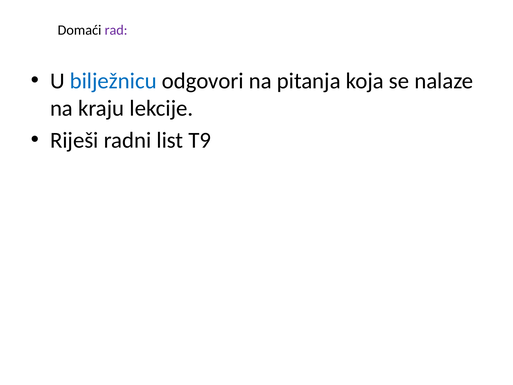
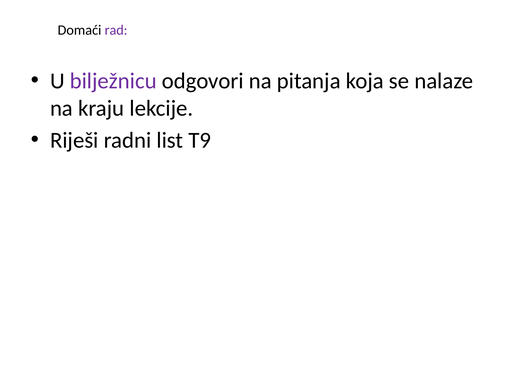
bilježnicu colour: blue -> purple (113, 81)
